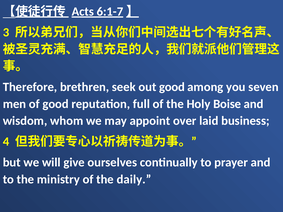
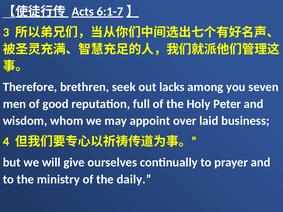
out good: good -> lacks (172, 87)
Boise: Boise -> Peter (227, 104)
